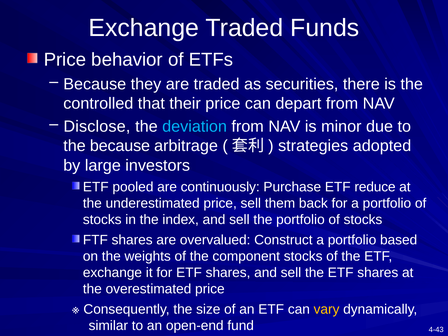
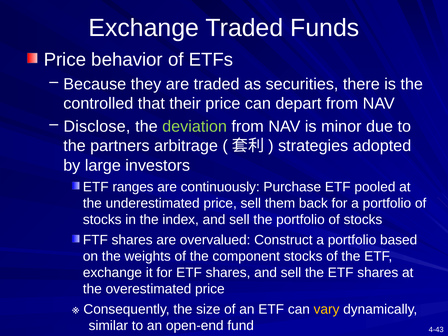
deviation colour: light blue -> light green (195, 127)
the because: because -> partners (120, 146)
pooled: pooled -> ranges (133, 187)
reduce: reduce -> pooled (375, 187)
